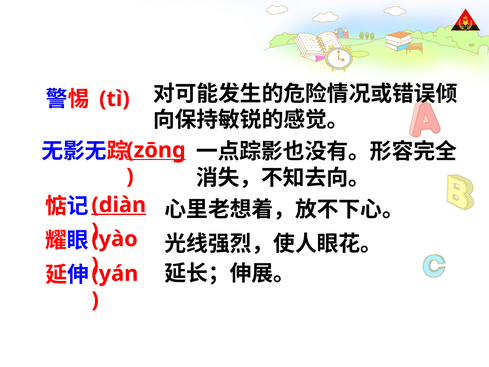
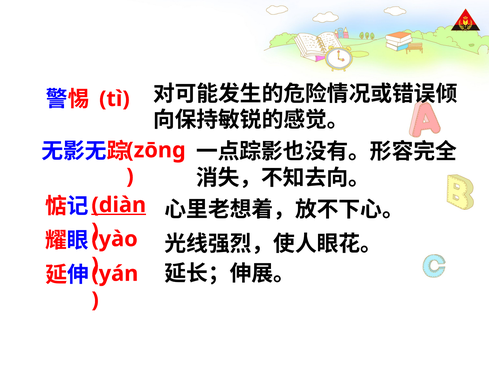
zōng underline: present -> none (156, 150)
